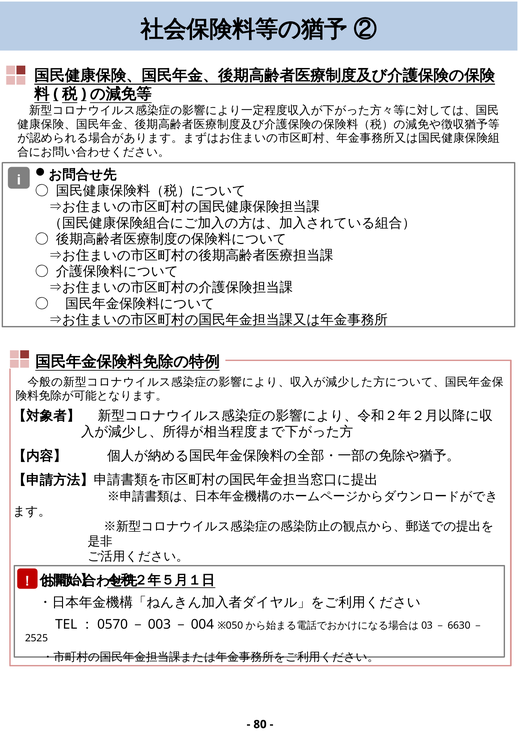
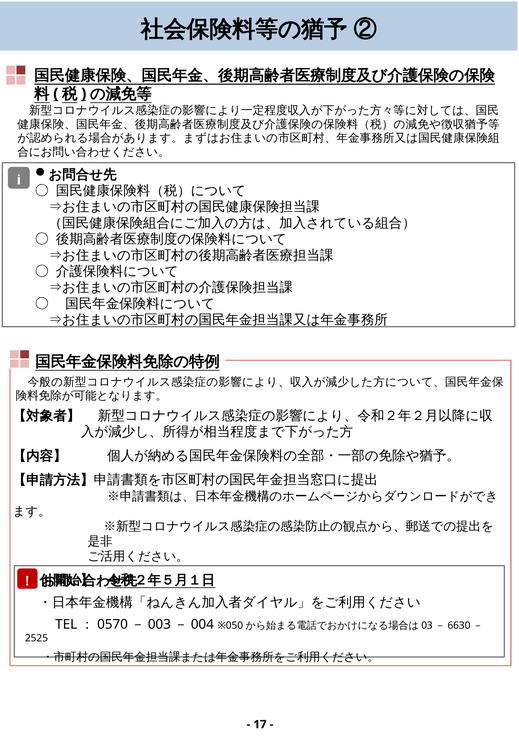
80: 80 -> 17 (260, 725)
